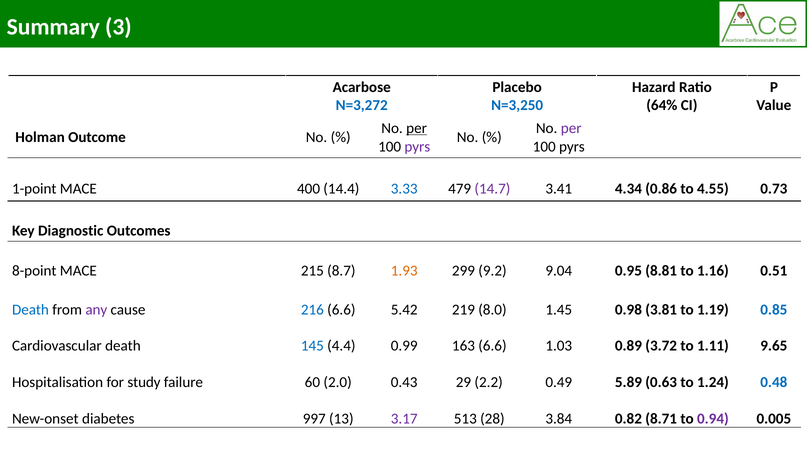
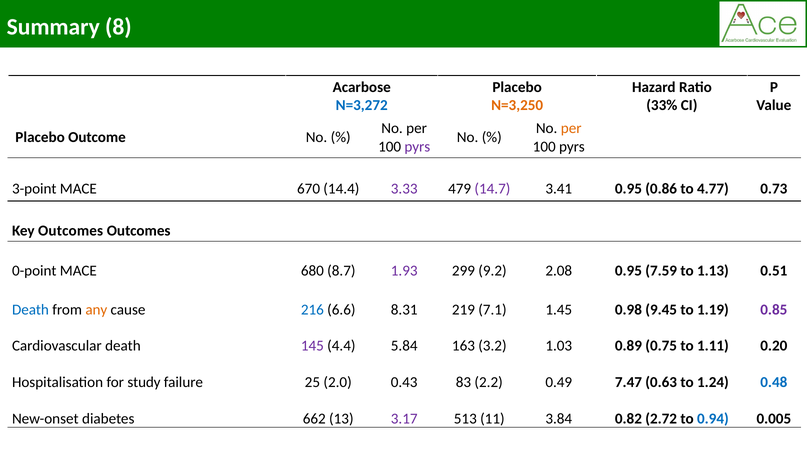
3: 3 -> 8 (118, 27)
N=3,250 colour: blue -> orange (517, 105)
64%: 64% -> 33% (662, 105)
per underline: present -> none (417, 128)
per colour: purple -> orange (571, 128)
Holman: Holman -> Placebo (40, 137)
1-point: 1-point -> 3-point (34, 189)
400: 400 -> 670 (309, 189)
3.33 colour: blue -> purple (404, 189)
3.41 4.34: 4.34 -> 0.95 (628, 189)
4.55: 4.55 -> 4.77 (713, 189)
Key Diagnostic: Diagnostic -> Outcomes (71, 231)
8-point: 8-point -> 0-point (34, 271)
215: 215 -> 680 (312, 271)
1.93 colour: orange -> purple (404, 271)
9.04: 9.04 -> 2.08 (559, 271)
8.81: 8.81 -> 7.59 (661, 271)
1.16: 1.16 -> 1.13 (713, 271)
any colour: purple -> orange (96, 310)
5.42: 5.42 -> 8.31 (404, 310)
8.0: 8.0 -> 7.1 (492, 310)
3.81: 3.81 -> 9.45 (661, 310)
0.85 colour: blue -> purple (774, 310)
145 colour: blue -> purple (312, 346)
0.99: 0.99 -> 5.84 (404, 346)
163 6.6: 6.6 -> 3.2 (492, 346)
3.72: 3.72 -> 0.75 (661, 346)
9.65: 9.65 -> 0.20 (774, 346)
60: 60 -> 25 (312, 382)
29: 29 -> 83 (463, 382)
5.89: 5.89 -> 7.47 (628, 382)
997: 997 -> 662 (314, 419)
28: 28 -> 11 (492, 419)
8.71: 8.71 -> 2.72 (661, 419)
0.94 colour: purple -> blue (713, 419)
